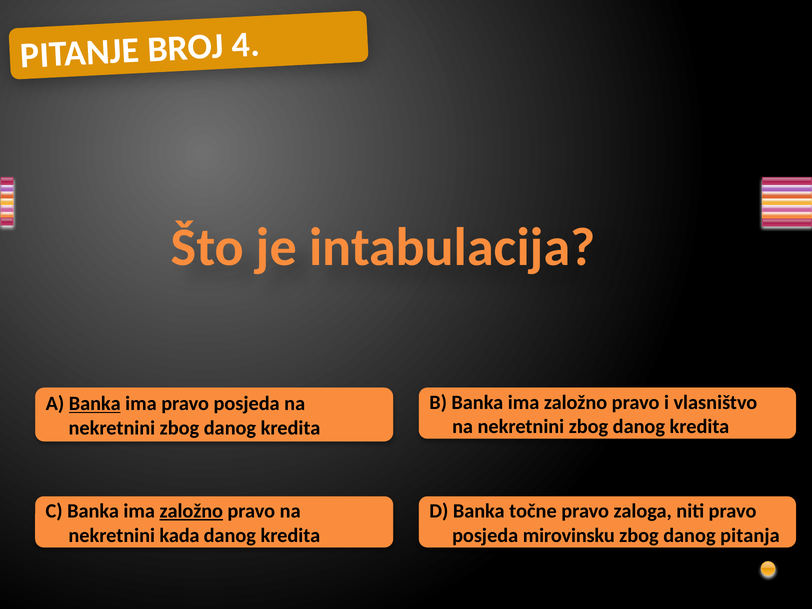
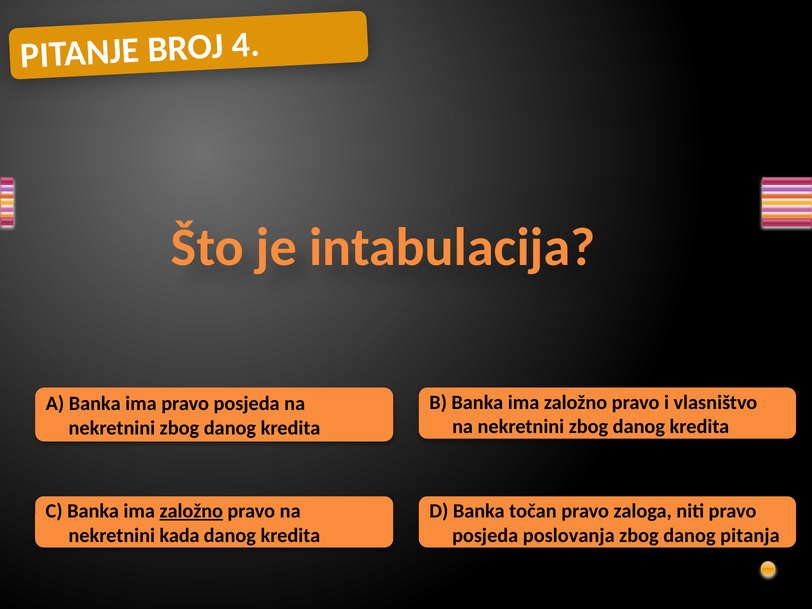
Banka underline: present -> none (95, 404)
točne: točne -> točan (533, 511)
mirovinsku: mirovinsku -> poslovanja (569, 535)
